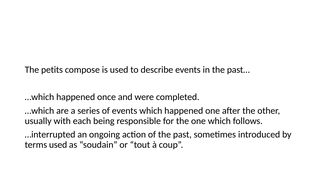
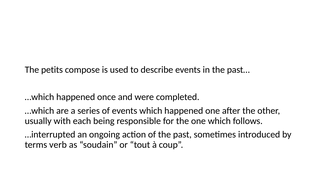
terms used: used -> verb (58, 145)
